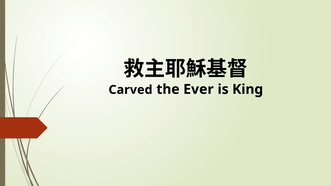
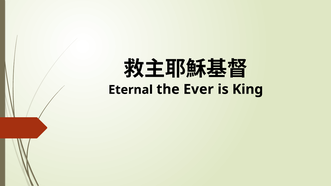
Carved: Carved -> Eternal (131, 90)
